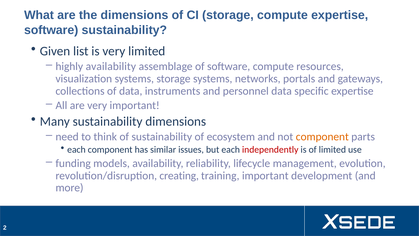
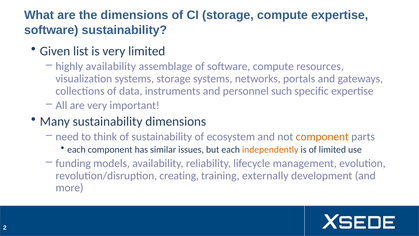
personnel data: data -> such (282, 91)
independently colour: red -> orange (270, 149)
training important: important -> externally (265, 175)
